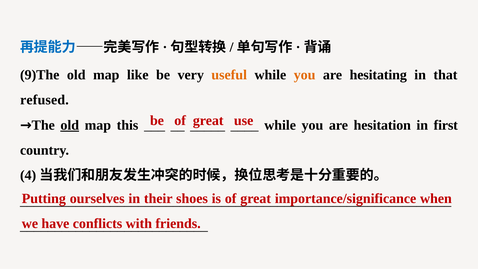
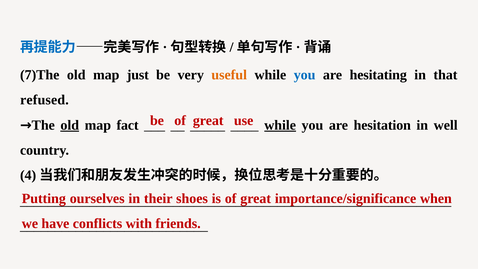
9)The: 9)The -> 7)The (40, 75)
like: like -> just (138, 75)
you colour: orange -> blue (305, 75)
this: this -> fact (128, 125)
while underline: none -> present (280, 125)
first: first -> well (446, 125)
